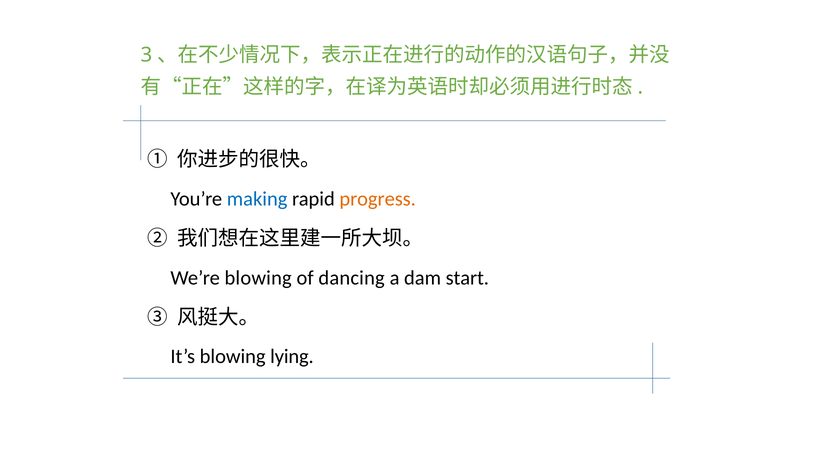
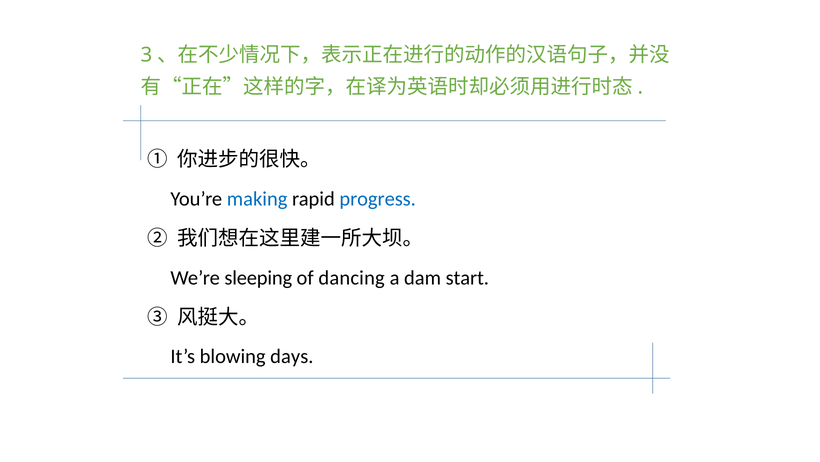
progress colour: orange -> blue (378, 199)
We’re blowing: blowing -> sleeping (258, 277)
lying: lying -> days (292, 356)
